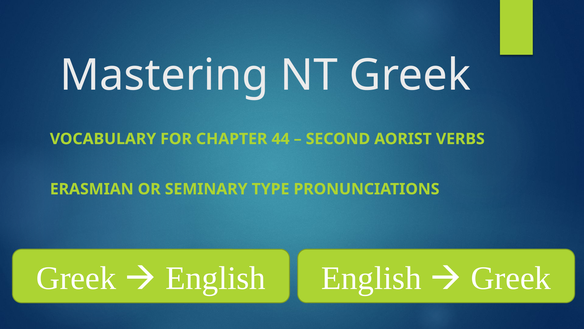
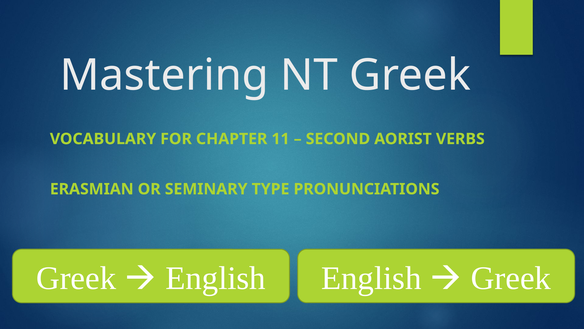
44: 44 -> 11 (281, 139)
